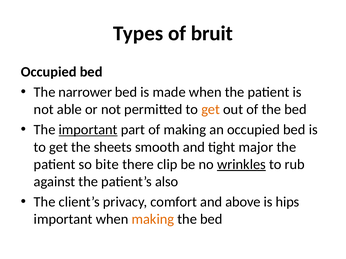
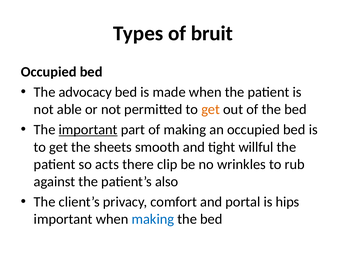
narrower: narrower -> advocacy (85, 92)
major: major -> willful (256, 147)
bite: bite -> acts (107, 165)
wrinkles underline: present -> none (241, 165)
above: above -> portal (243, 202)
making colour: orange -> blue (153, 220)
